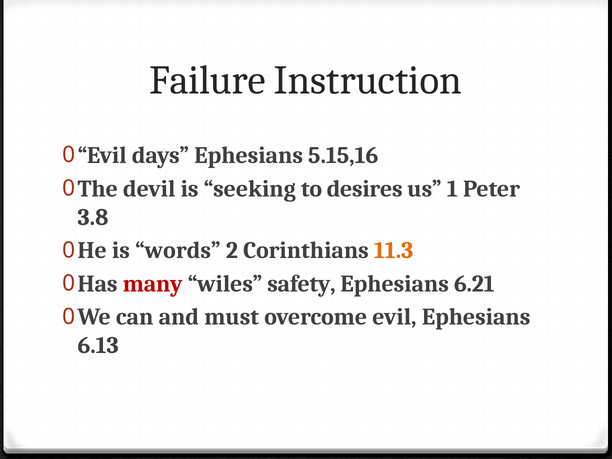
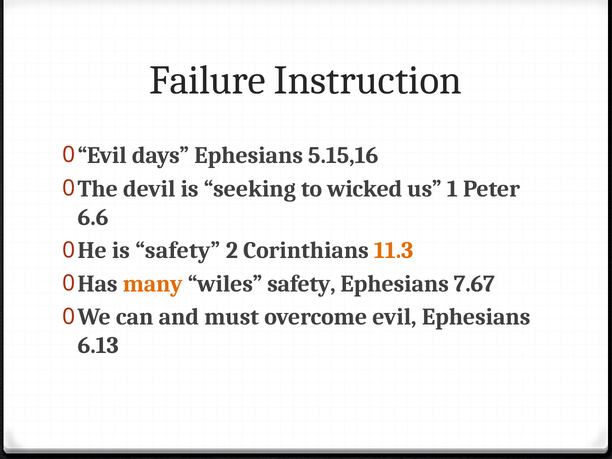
desires: desires -> wicked (365, 189)
3.8: 3.8 -> 6.6 (93, 217)
is words: words -> safety (178, 250)
many colour: red -> orange (153, 284)
6.21: 6.21 -> 7.67 (474, 284)
